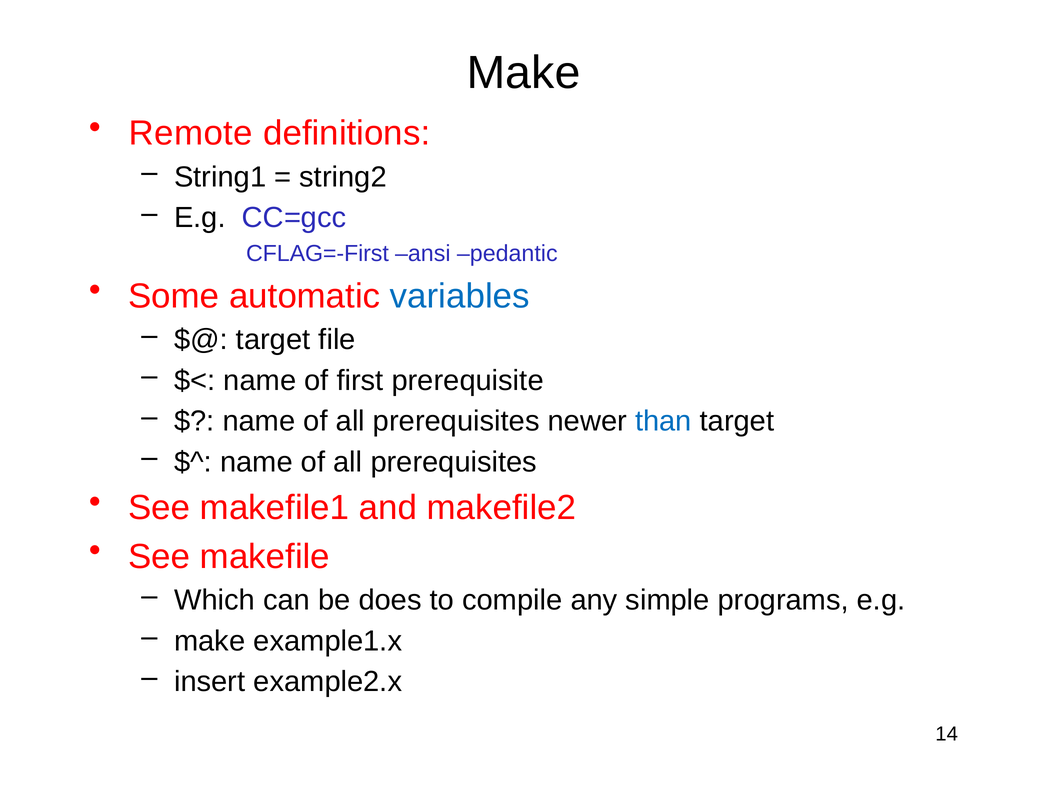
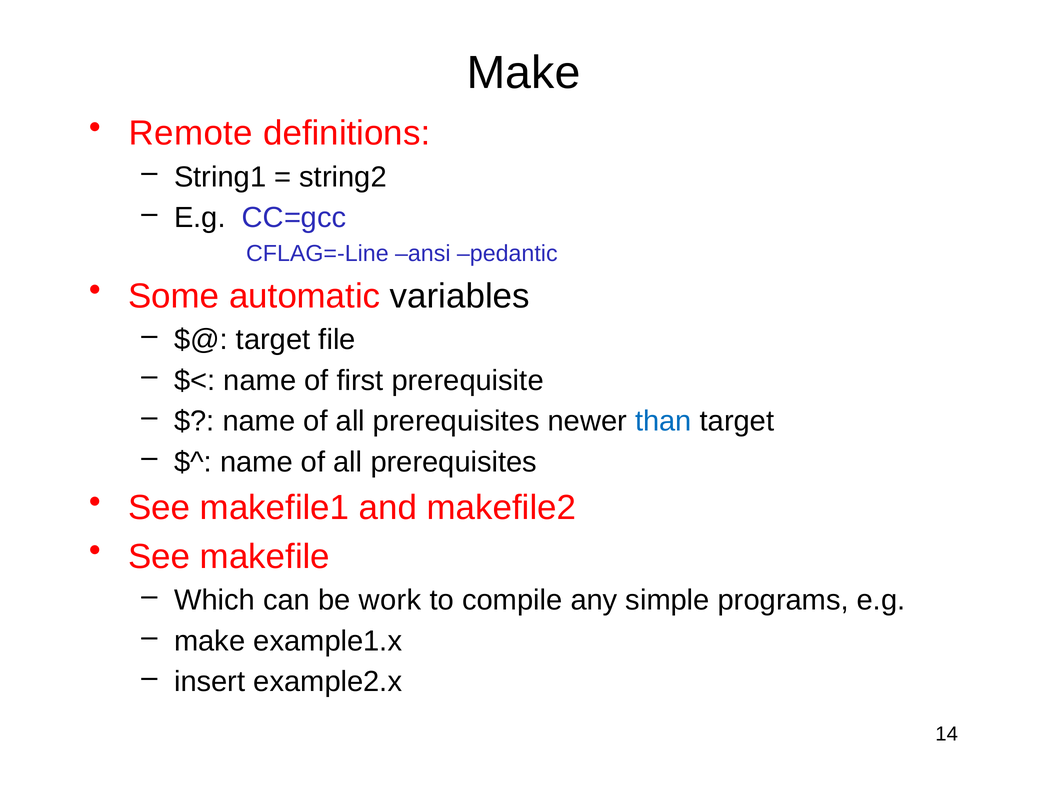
CFLAG=-First: CFLAG=-First -> CFLAG=-Line (317, 254)
variables colour: blue -> black (460, 296)
does: does -> work (390, 601)
